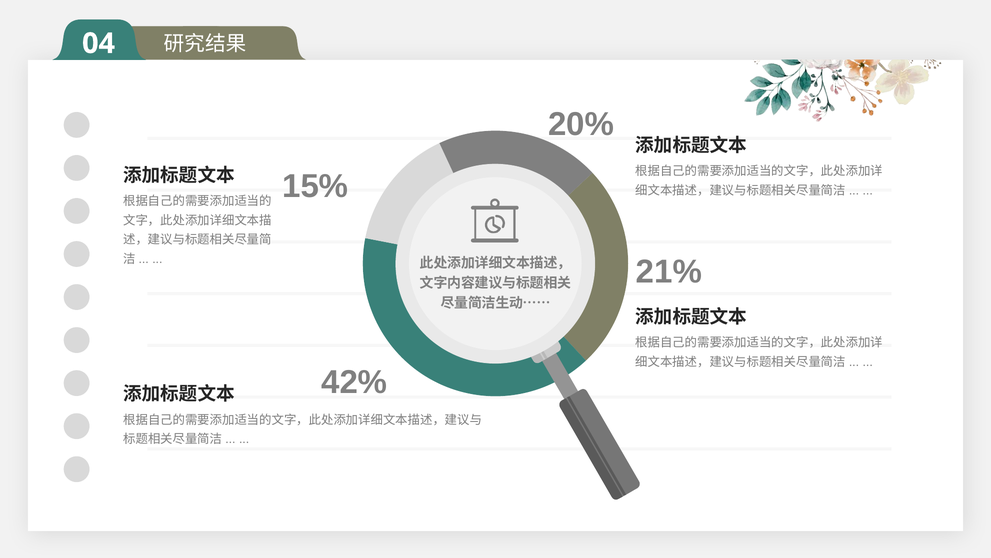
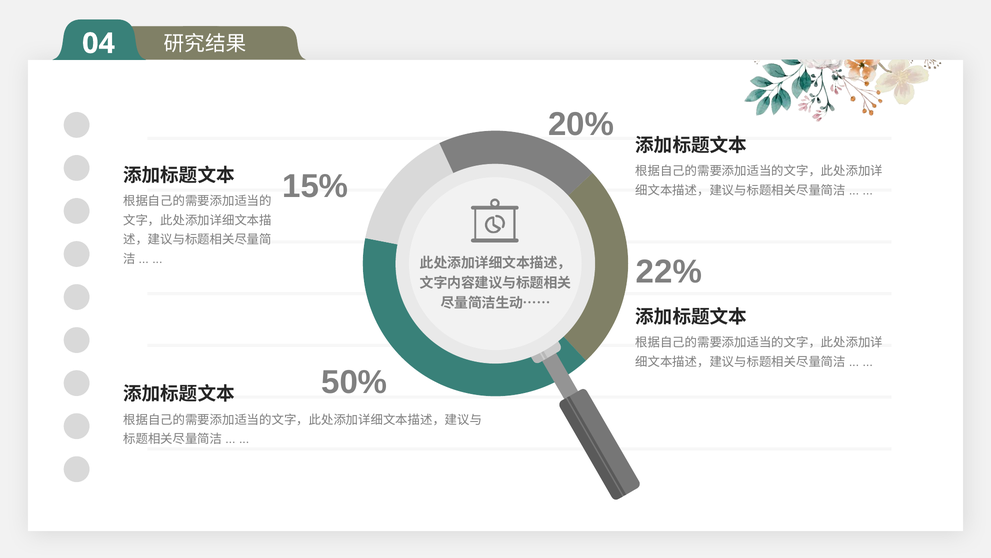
21%: 21% -> 22% (669, 272)
42%: 42% -> 50% (354, 382)
